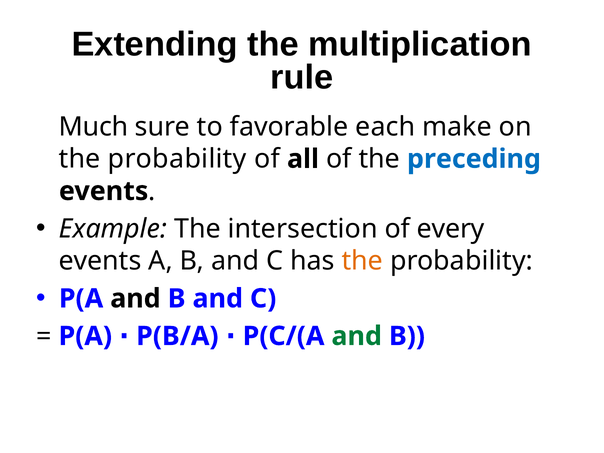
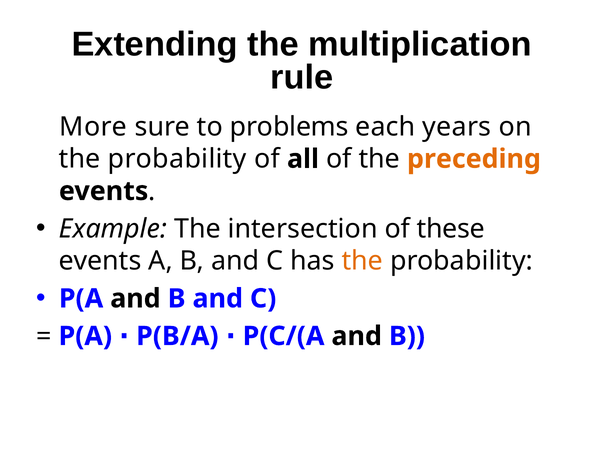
Much: Much -> More (93, 127)
favorable: favorable -> problems (289, 127)
make: make -> years (457, 127)
preceding colour: blue -> orange (474, 159)
every: every -> these (451, 229)
and colour: green -> black (357, 336)
